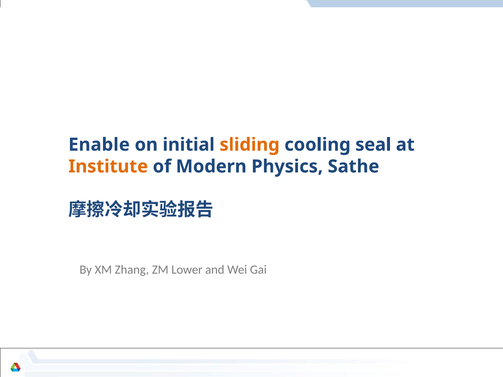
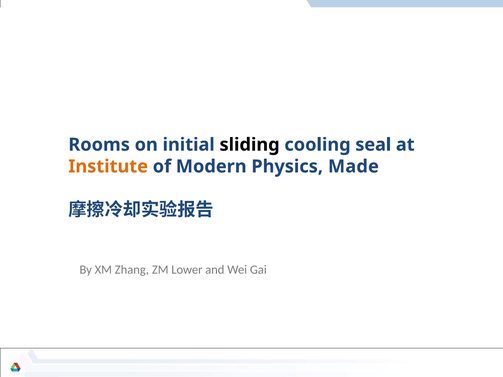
Enable: Enable -> Rooms (99, 145)
sliding colour: orange -> black (250, 145)
Sathe: Sathe -> Made (353, 167)
